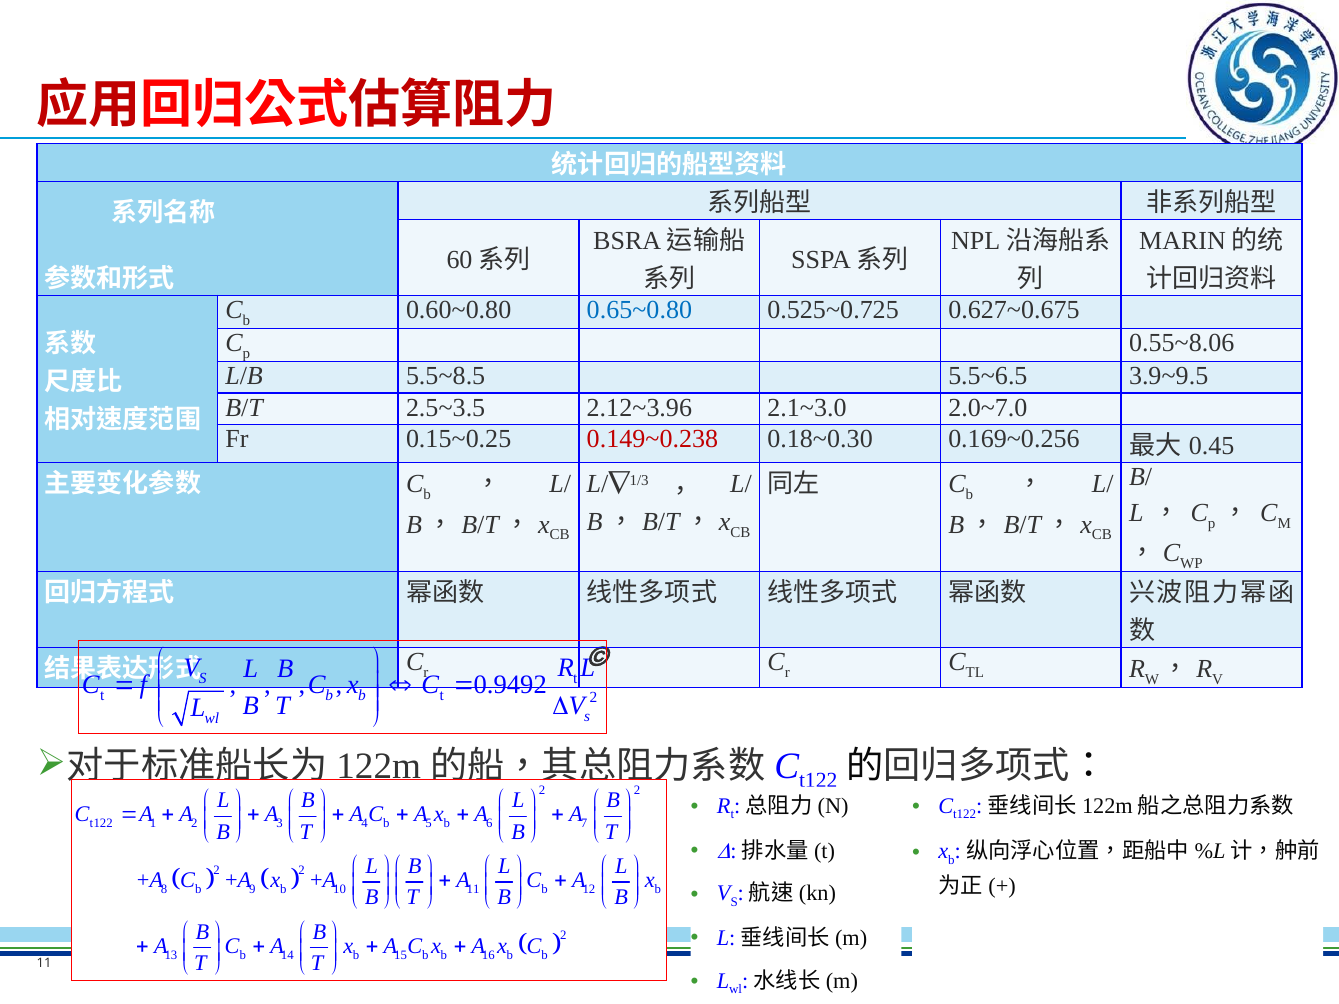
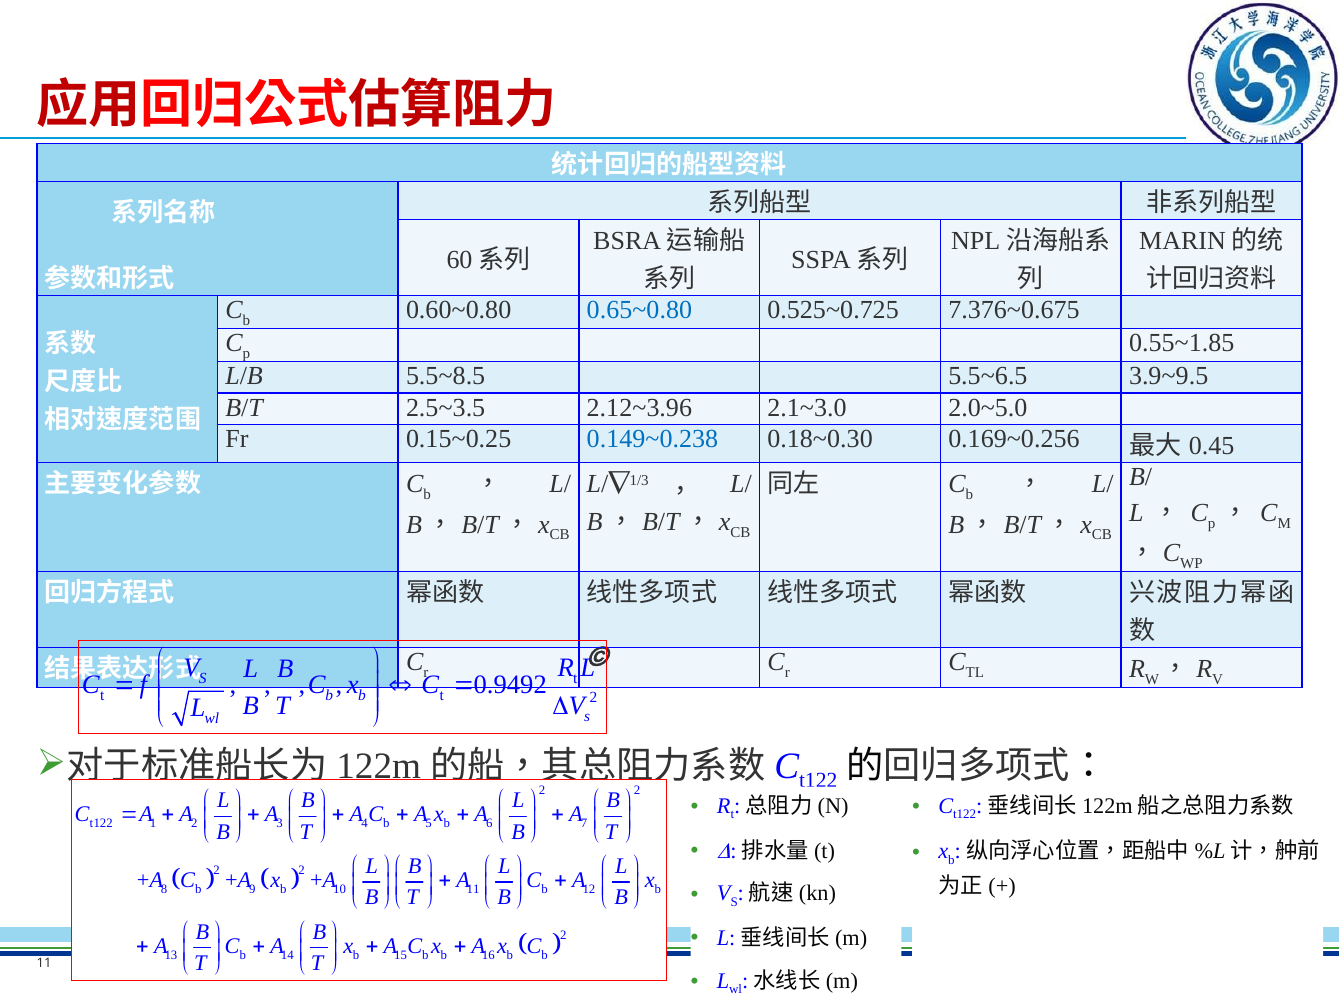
0.627~0.675: 0.627~0.675 -> 7.376~0.675 (1014, 310)
0.55~8.06: 0.55~8.06 -> 0.55~1.85 (1182, 343)
2.0~7.0: 2.0~7.0 -> 2.0~5.0 (988, 408)
0.149~0.238 colour: red -> blue (652, 439)
